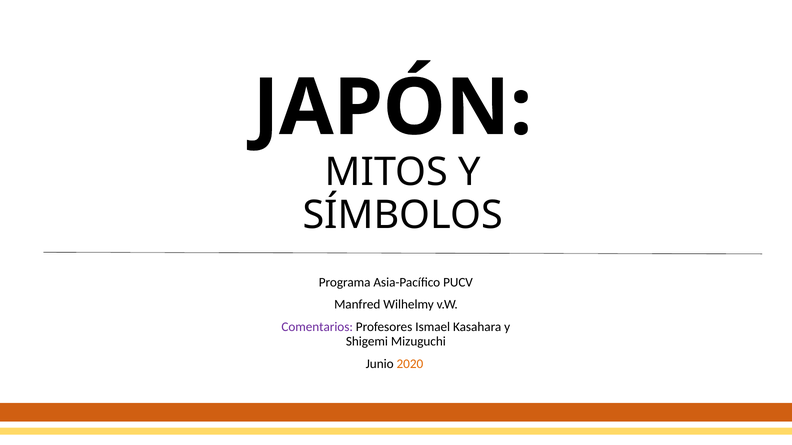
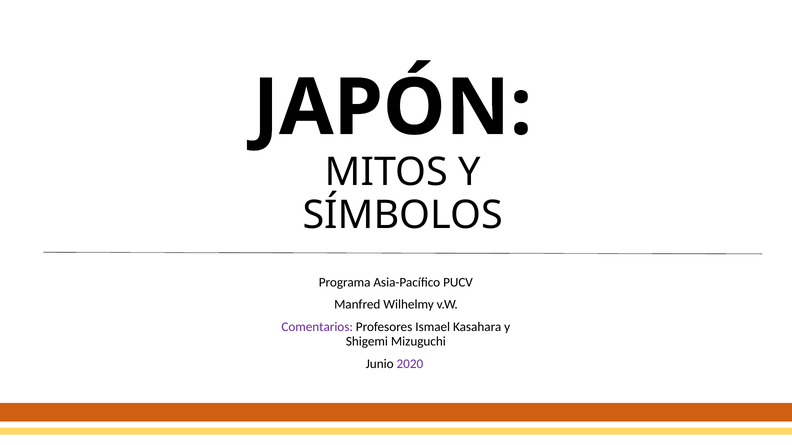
2020 colour: orange -> purple (410, 364)
